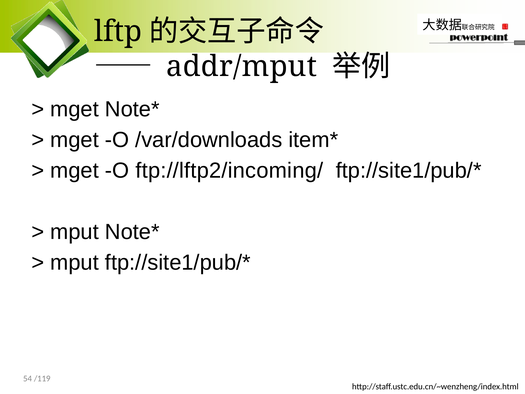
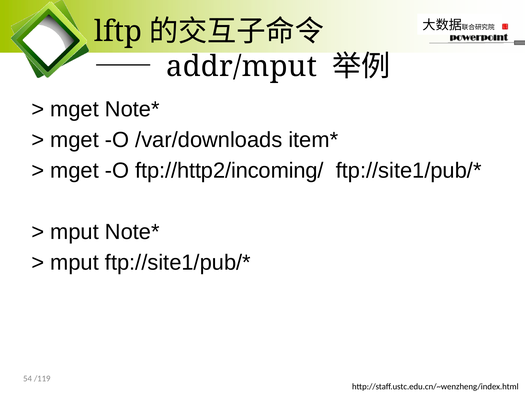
ftp://lftp2/incoming/: ftp://lftp2/incoming/ -> ftp://http2/incoming/ (229, 170)
